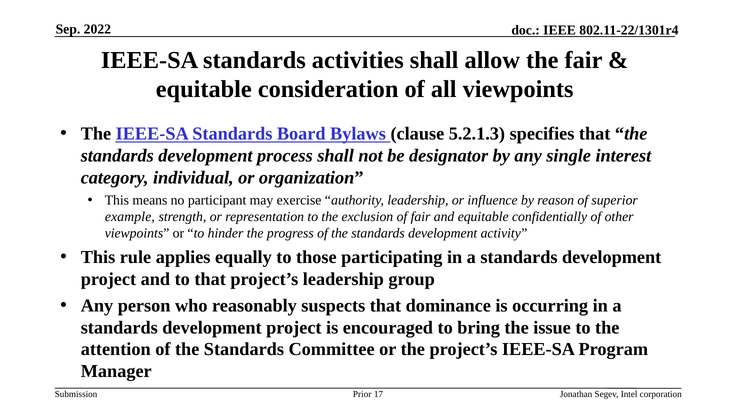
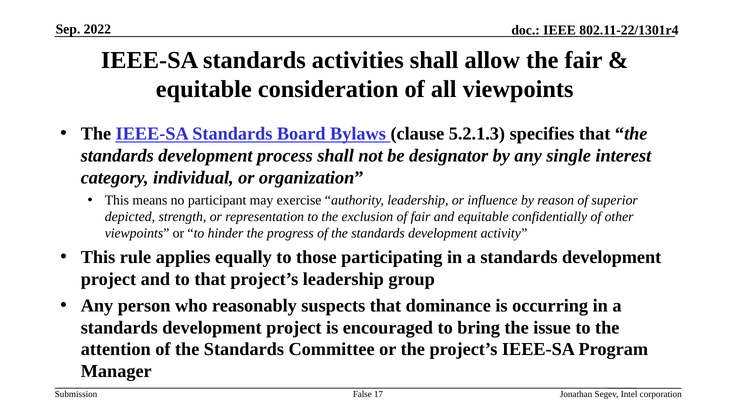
example: example -> depicted (130, 216)
Prior: Prior -> False (362, 394)
